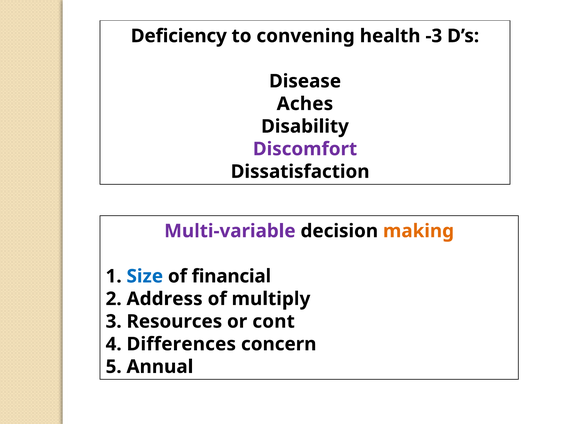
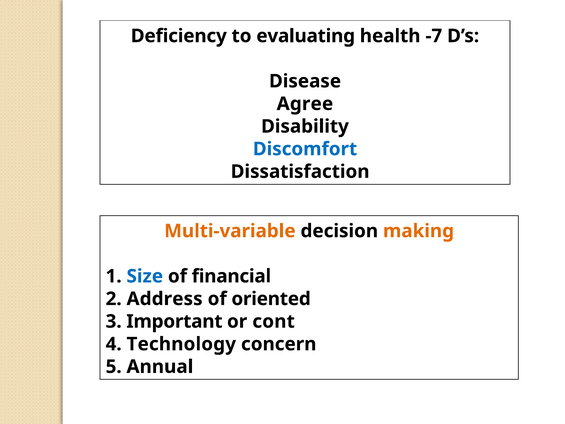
convening: convening -> evaluating (306, 36)
-3: -3 -> -7 (434, 36)
Aches: Aches -> Agree (305, 104)
Discomfort colour: purple -> blue (305, 149)
Multi-variable colour: purple -> orange (230, 231)
multiply: multiply -> oriented (271, 299)
Resources: Resources -> Important (174, 321)
Differences: Differences -> Technology (181, 344)
